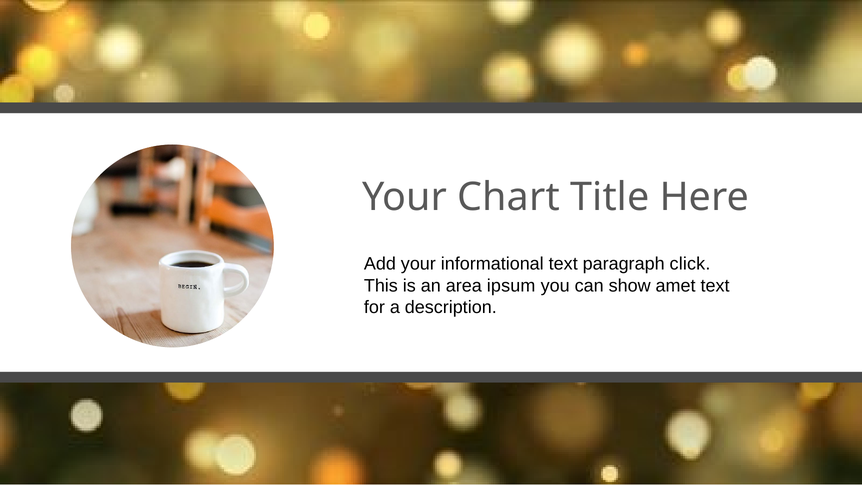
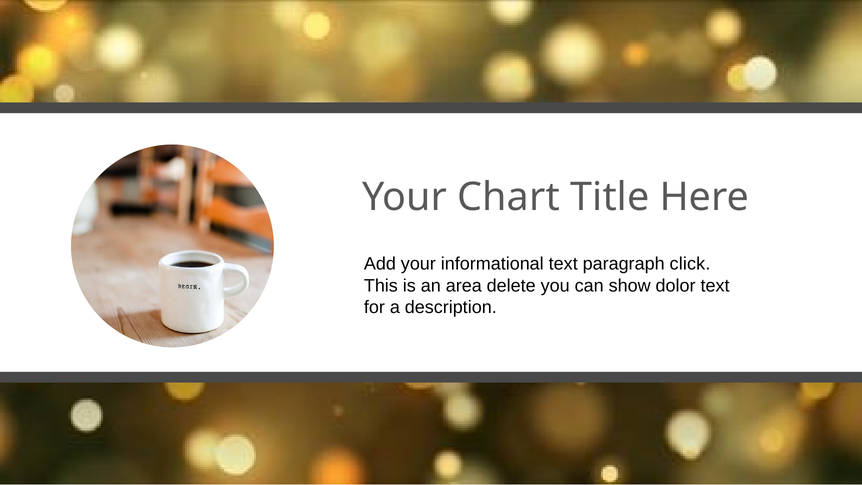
ipsum: ipsum -> delete (511, 286)
amet: amet -> dolor (676, 286)
